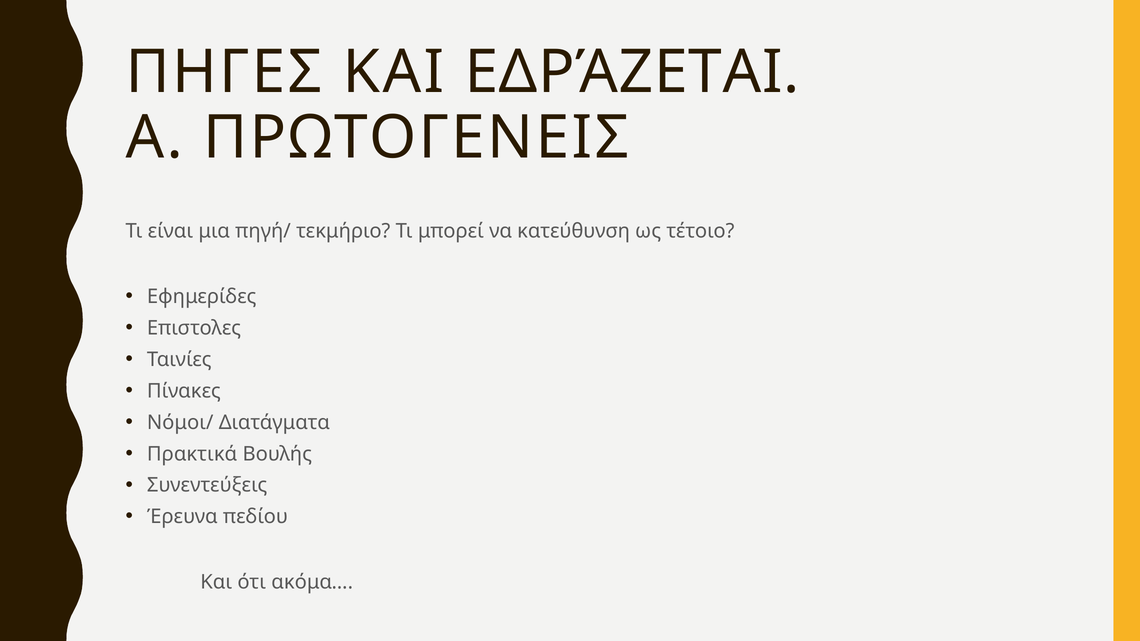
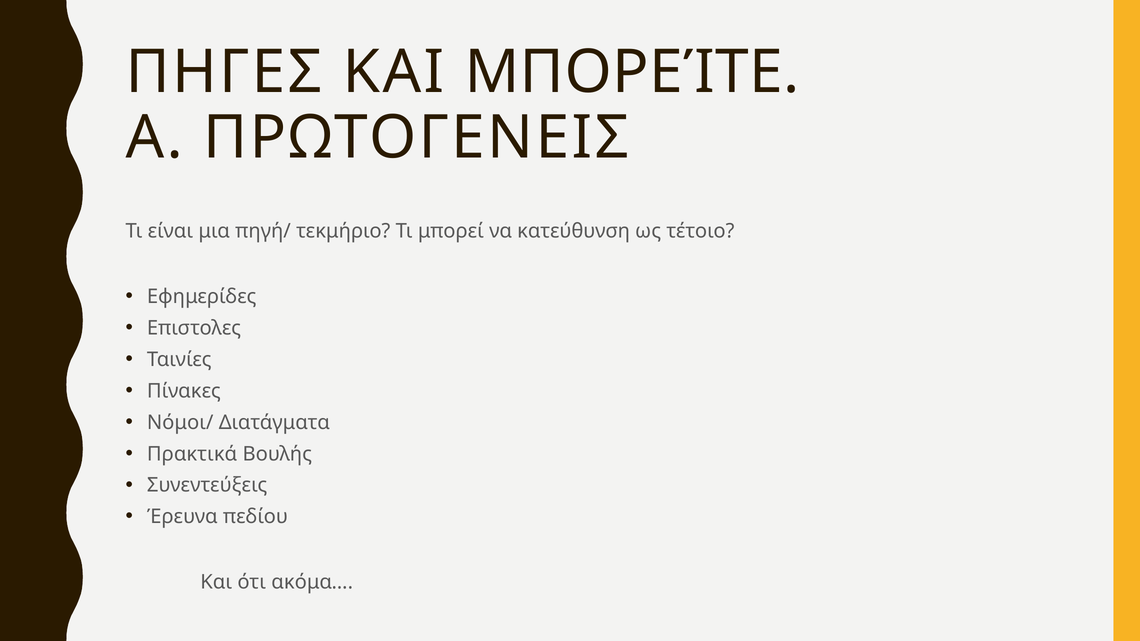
ΕΔΡΆΖΕΤΑΙ: ΕΔΡΆΖΕΤΑΙ -> ΜΠΟΡΕΊΤΕ (632, 72)
